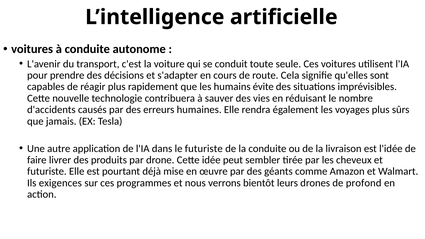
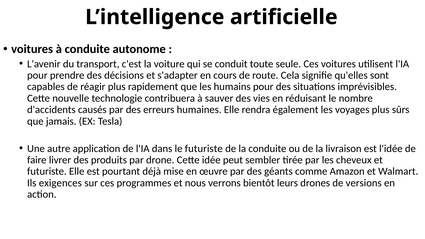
humains évite: évite -> pour (263, 87)
profond: profond -> versions (364, 183)
